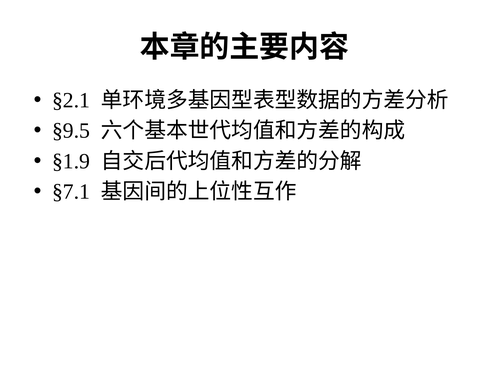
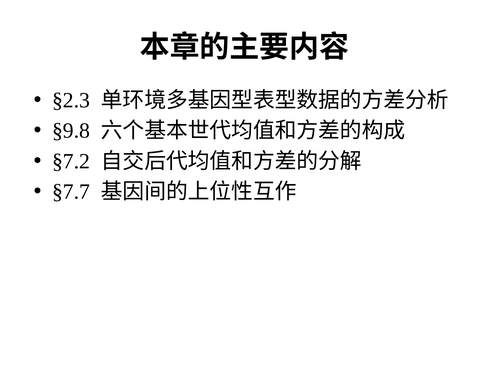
§2.1: §2.1 -> §2.3 (71, 100)
§9.5: §9.5 -> §9.8 (71, 131)
§1.9: §1.9 -> §7.2 (71, 161)
§7.1: §7.1 -> §7.7 (71, 192)
